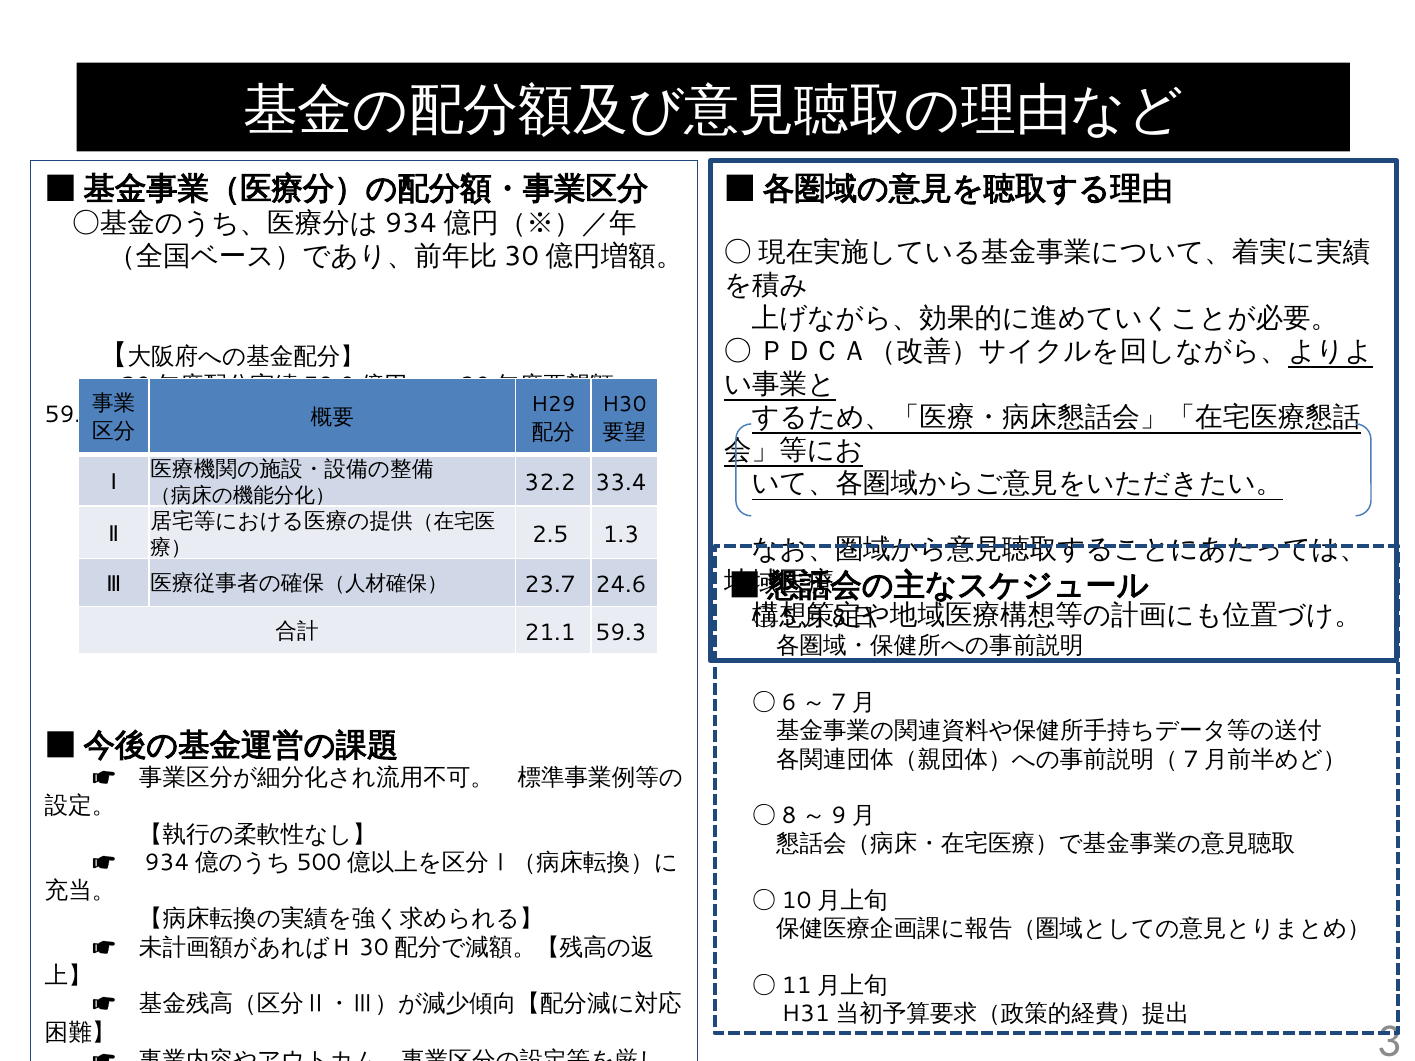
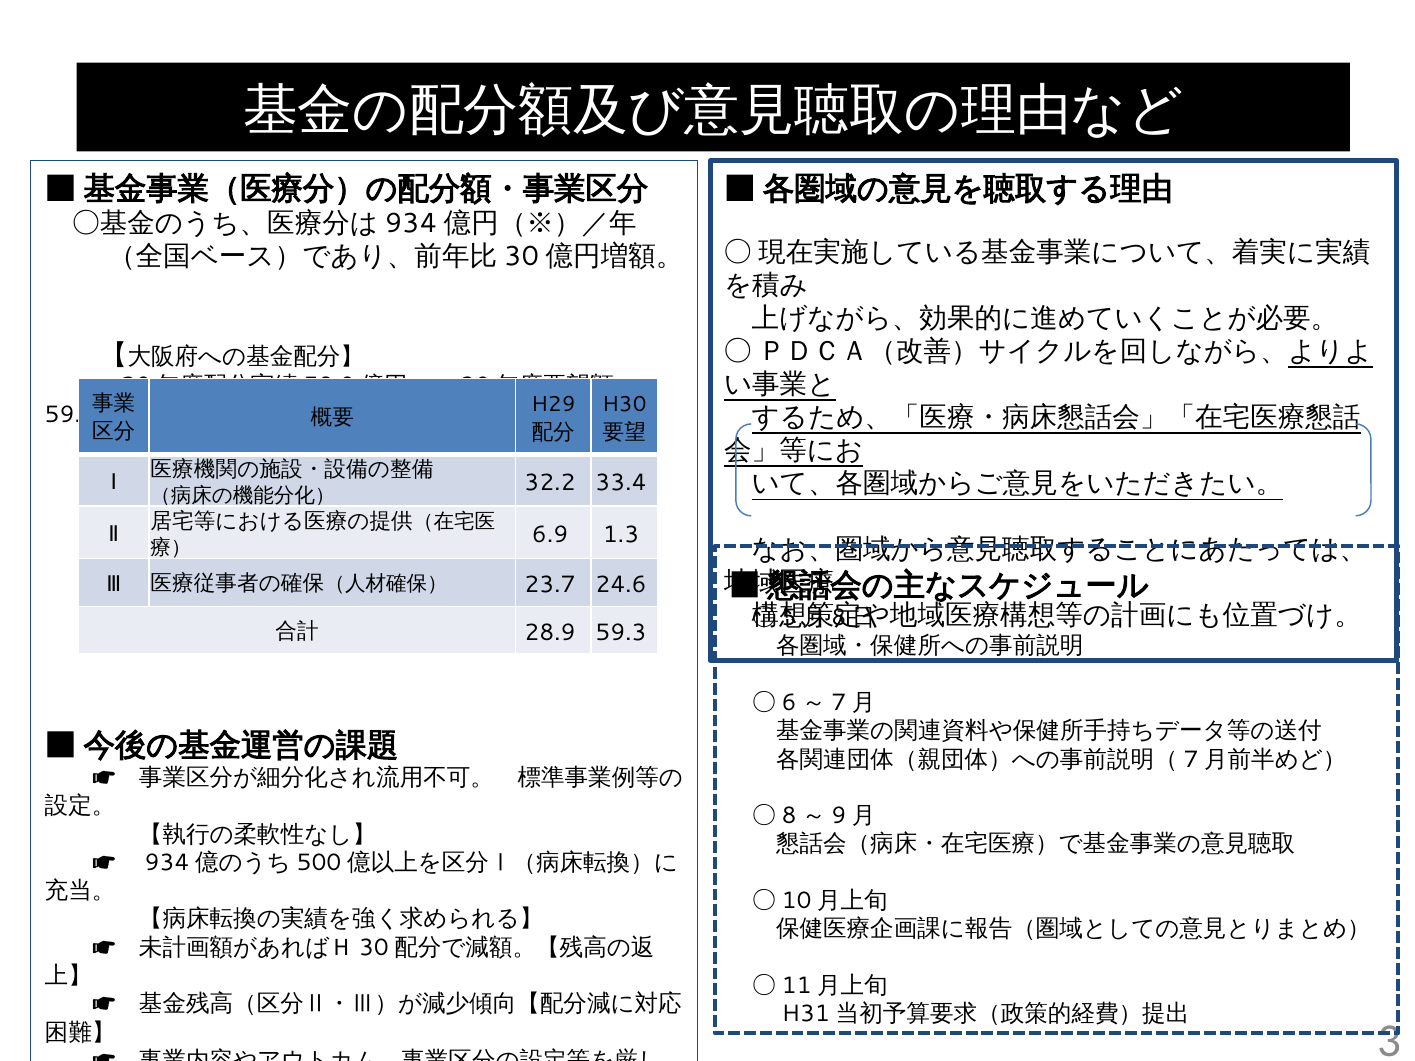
2.5: 2.5 -> 6.9 (550, 535)
21.1: 21.1 -> 28.9 (550, 632)
